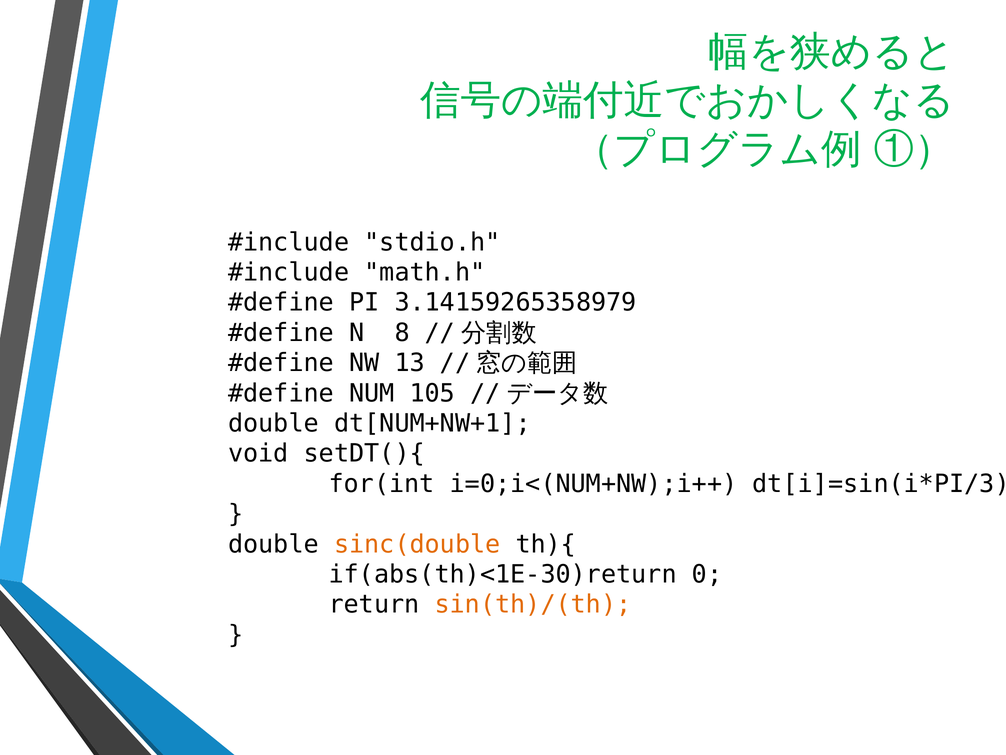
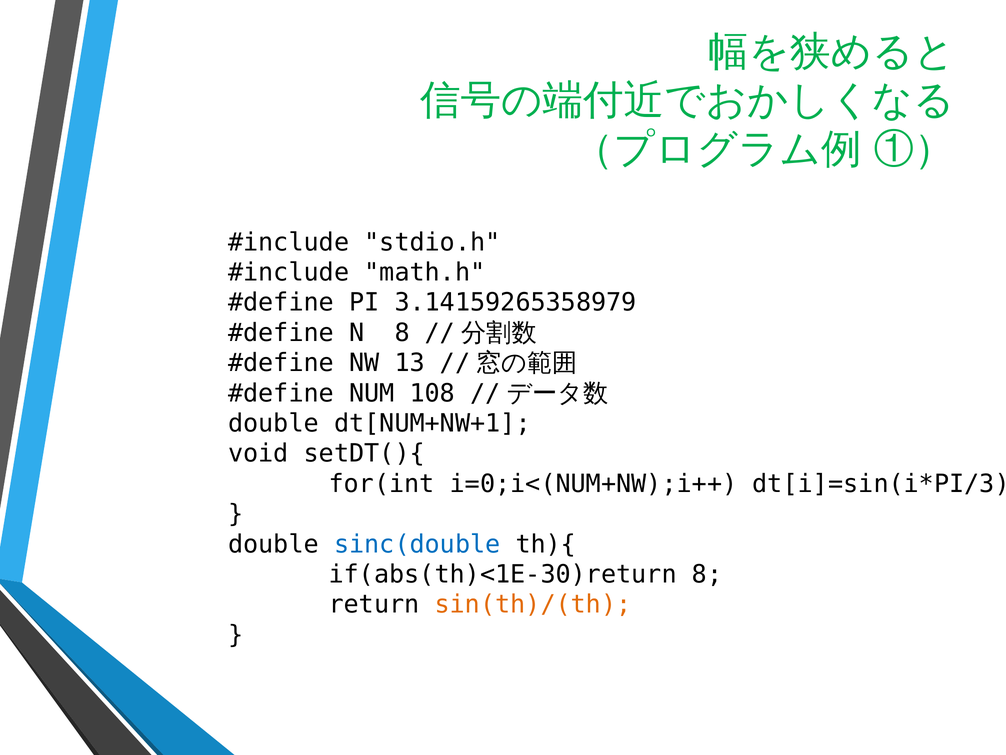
105: 105 -> 108 (432, 393)
sinc(double colour: orange -> blue (417, 544)
if(abs(th)<1E-30)return 0: 0 -> 8 (707, 574)
